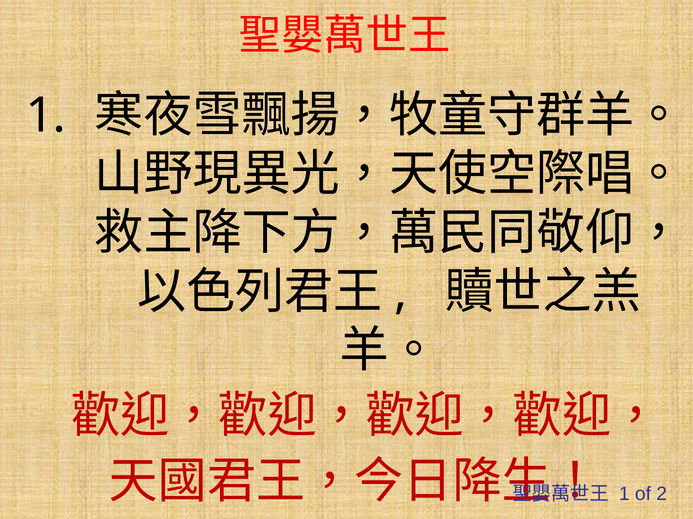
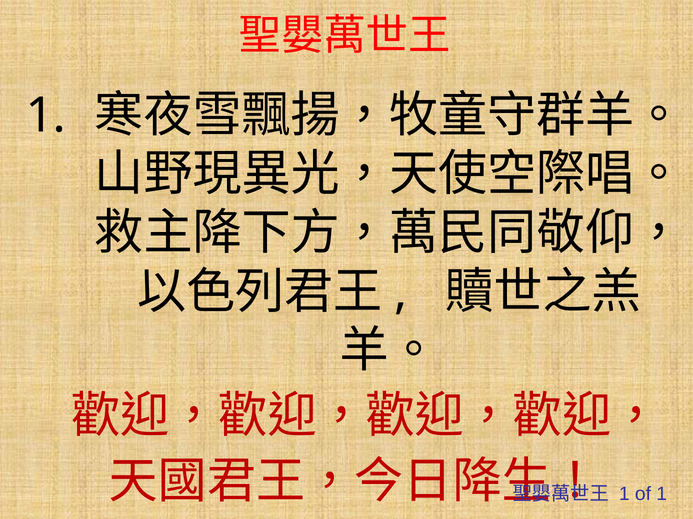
of 2: 2 -> 1 (662, 494)
